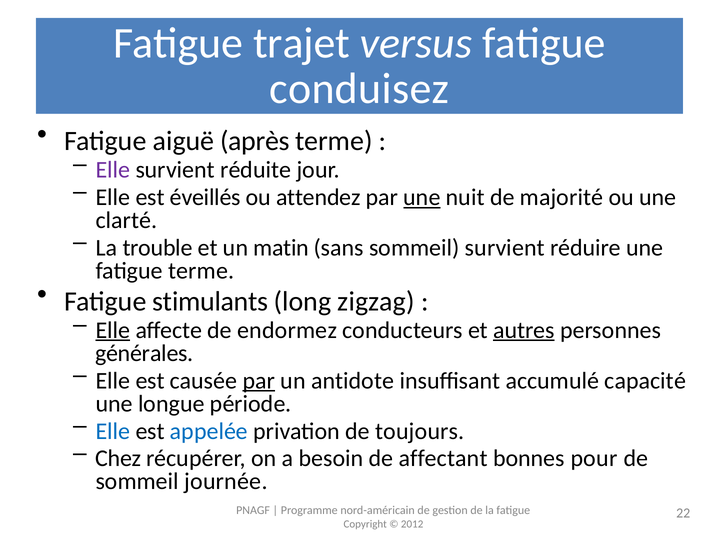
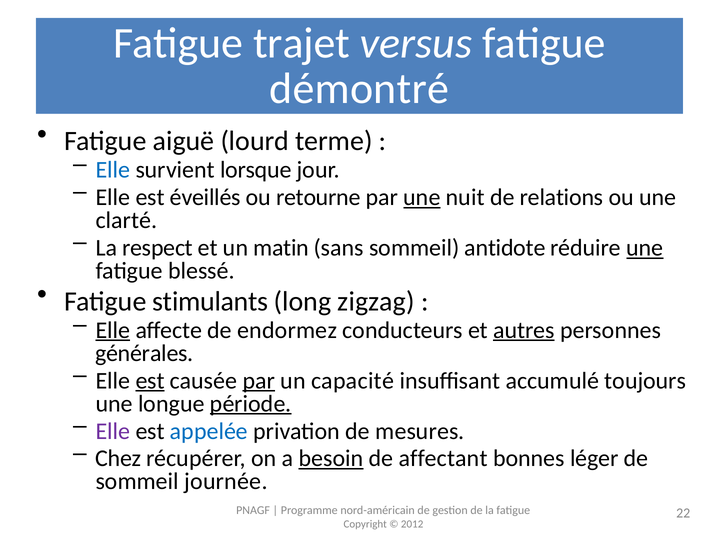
conduisez: conduisez -> démontré (359, 89)
après: après -> lourd (255, 141)
Elle colour: purple -> blue (113, 170)
réduite: réduite -> lorsque (256, 170)
attendez: attendez -> retourne (318, 197)
majorité: majorité -> relations (562, 197)
trouble: trouble -> respect (158, 248)
sommeil survient: survient -> antidote (505, 248)
une underline: none -> present (645, 248)
fatigue terme: terme -> blessé (201, 271)
est underline: none -> present (150, 381)
antidote: antidote -> capacité (352, 381)
capacité: capacité -> toujours (645, 381)
période underline: none -> present (251, 404)
Elle colour: blue -> purple (113, 431)
toujours: toujours -> mesures (420, 431)
besoin underline: none -> present (331, 459)
pour: pour -> léger (594, 459)
